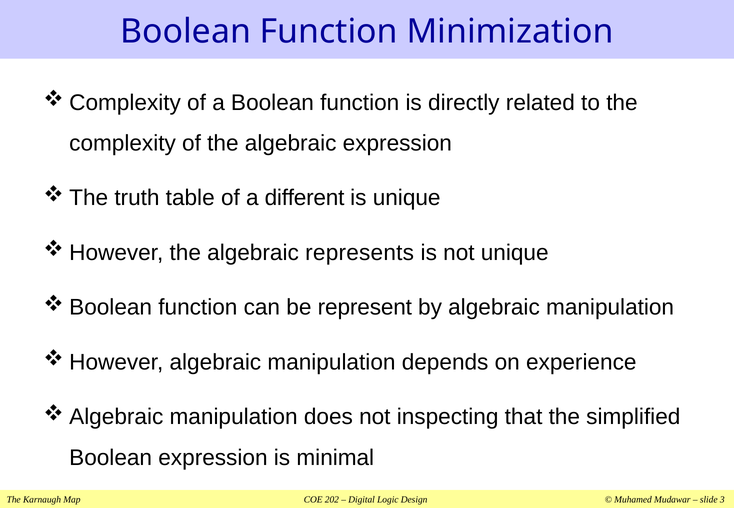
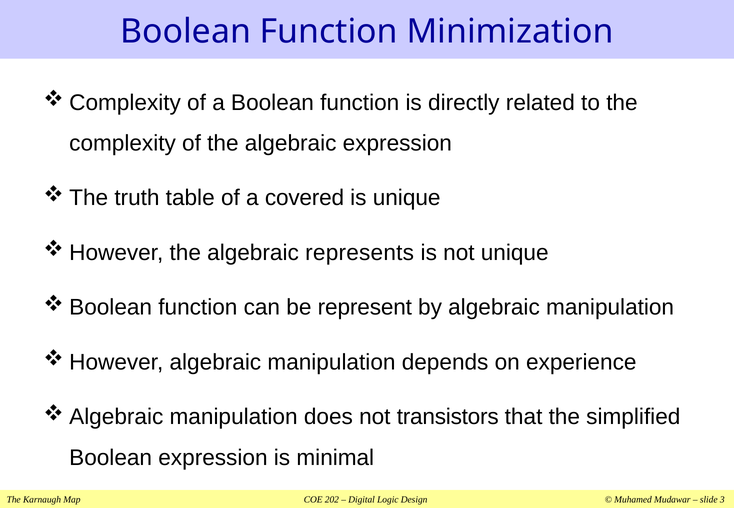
different: different -> covered (305, 198)
inspecting: inspecting -> transistors (448, 417)
